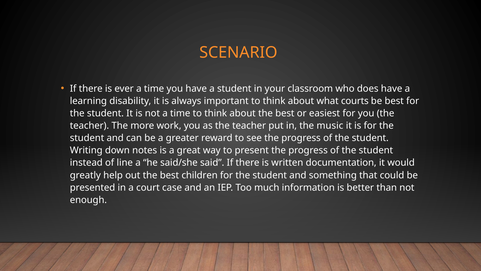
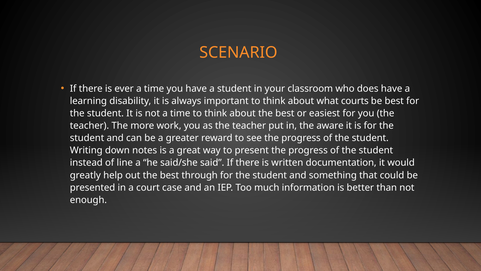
music: music -> aware (330, 126)
children: children -> through (200, 175)
